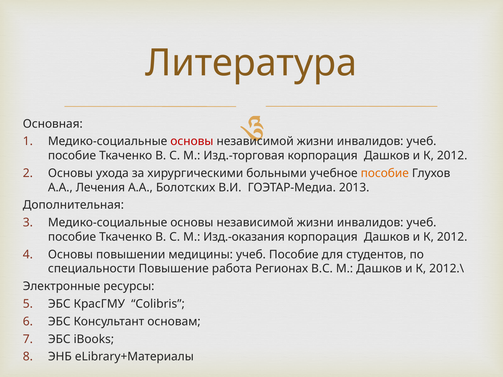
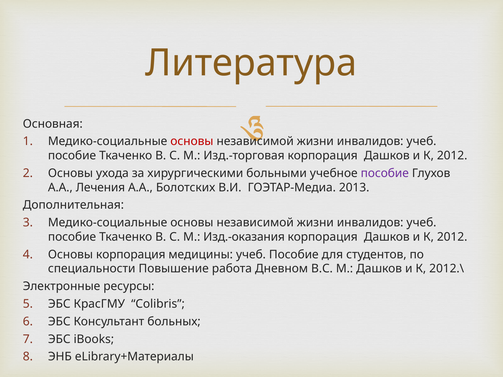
пособие colour: orange -> purple (385, 173)
Основы повышении: повышении -> корпорация (131, 255)
Регионах: Регионах -> Дневном (282, 269)
основам: основам -> больных (174, 322)
